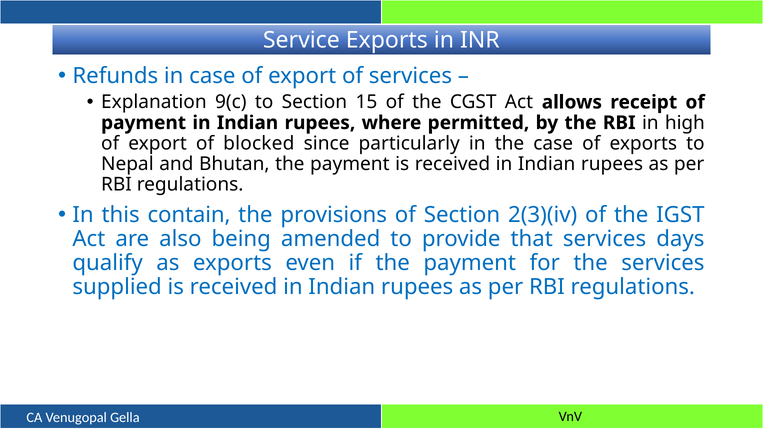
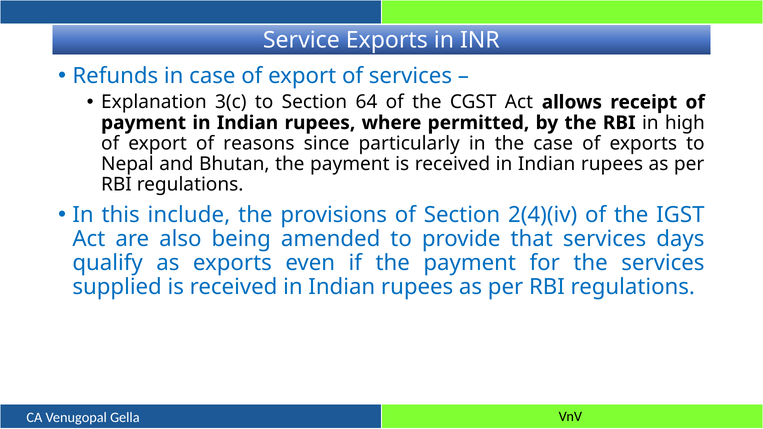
9(c: 9(c -> 3(c (231, 102)
15: 15 -> 64 (366, 102)
blocked: blocked -> reasons (259, 143)
contain: contain -> include (189, 215)
2(3)(iv: 2(3)(iv -> 2(4)(iv (543, 215)
